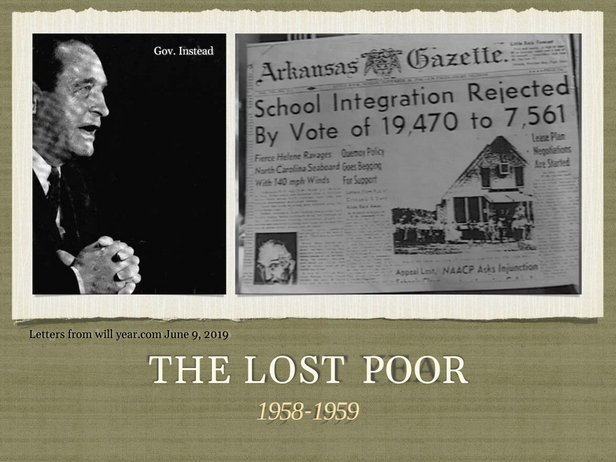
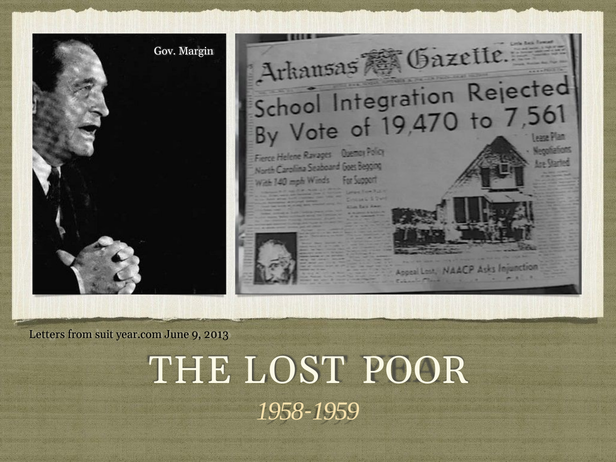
Instead: Instead -> Margin (196, 51)
will: will -> suit (104, 334)
2019: 2019 -> 2013 (216, 334)
